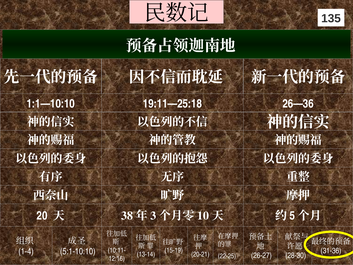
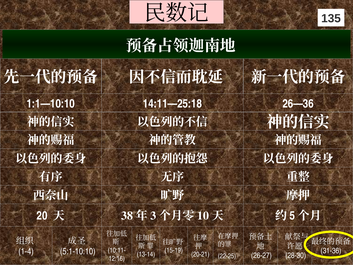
19:11—25:18: 19:11—25:18 -> 14:11—25:18 (172, 104)
